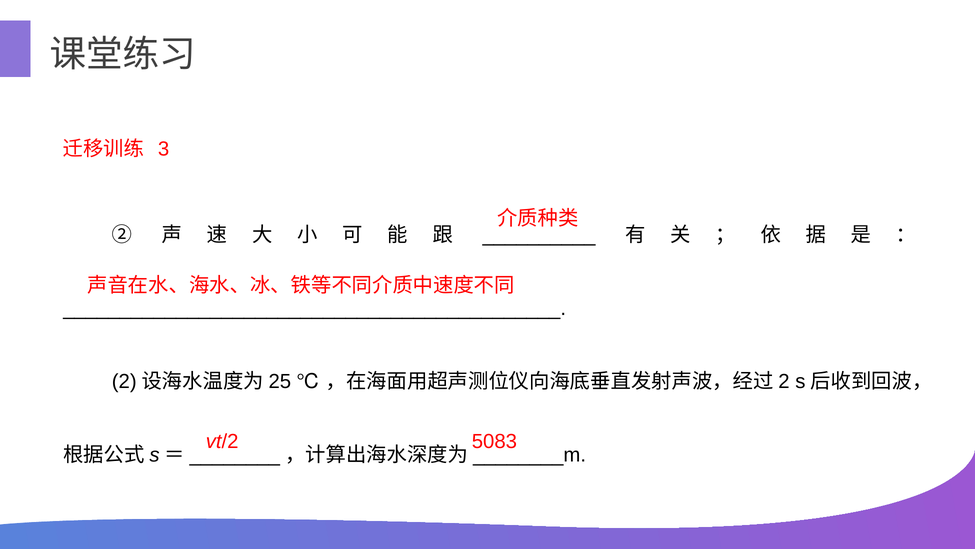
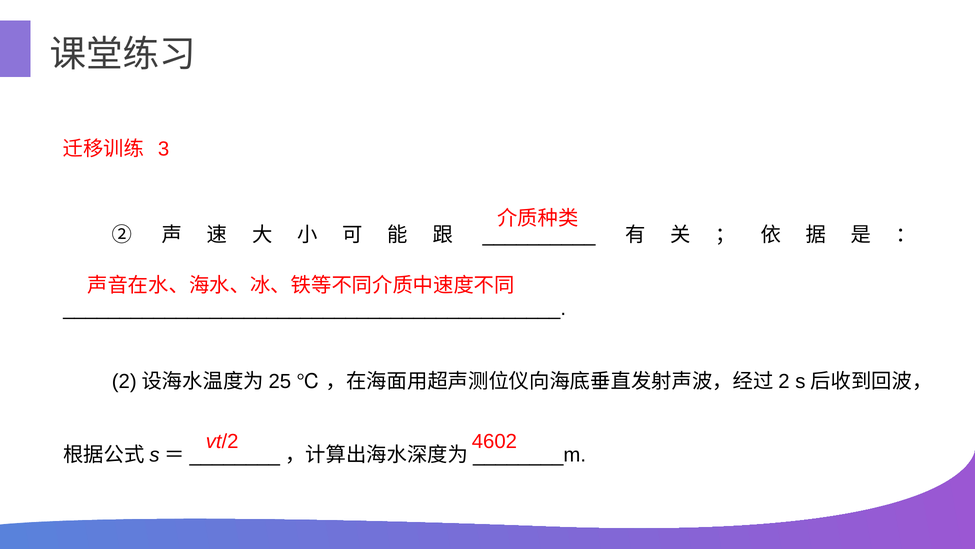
5083: 5083 -> 4602 (494, 441)
